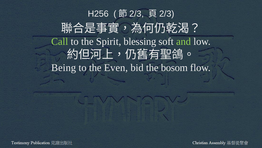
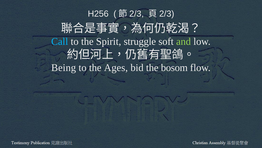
Call colour: light green -> light blue (60, 41)
blessing: blessing -> struggle (140, 41)
Even: Even -> Ages (116, 68)
